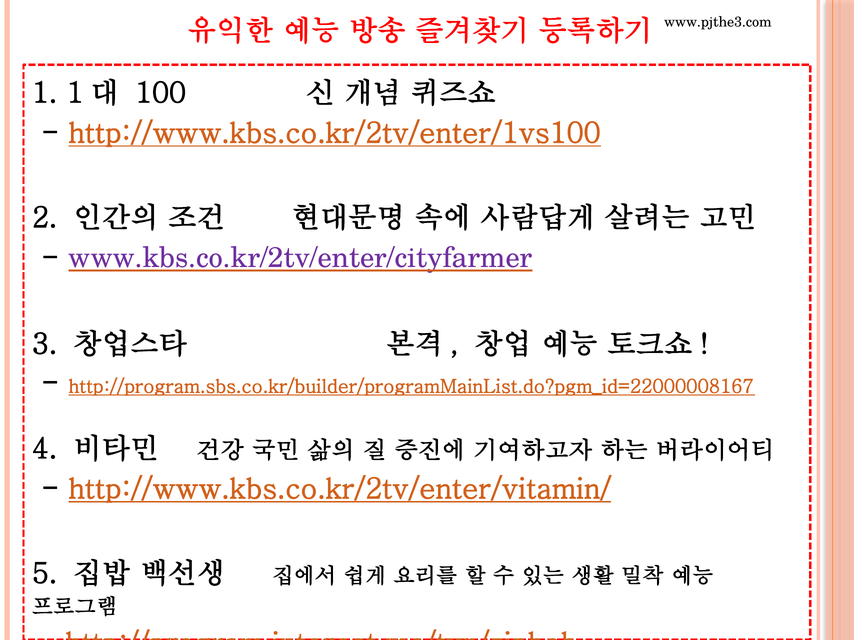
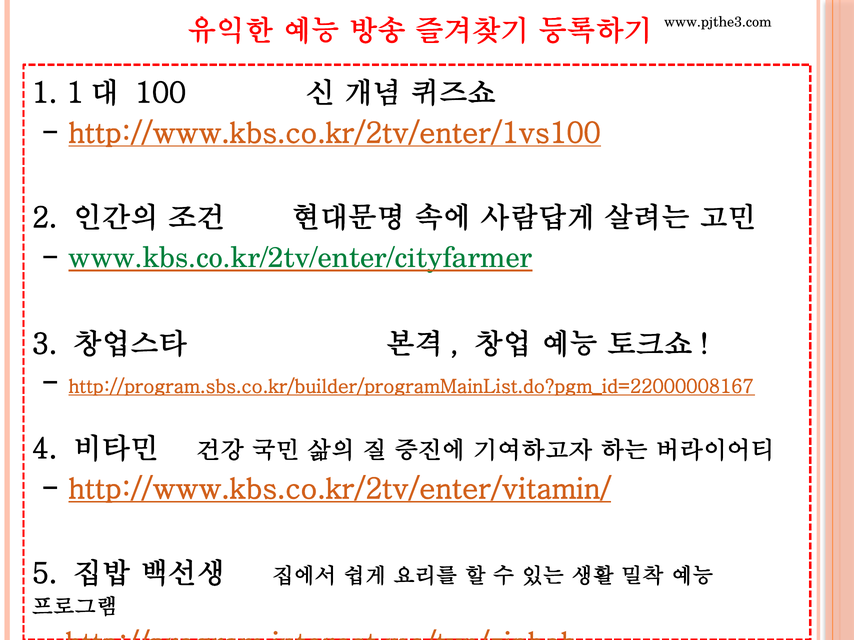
www.kbs.co.kr/2tv/enter/cityfarmer colour: purple -> green (300, 258)
